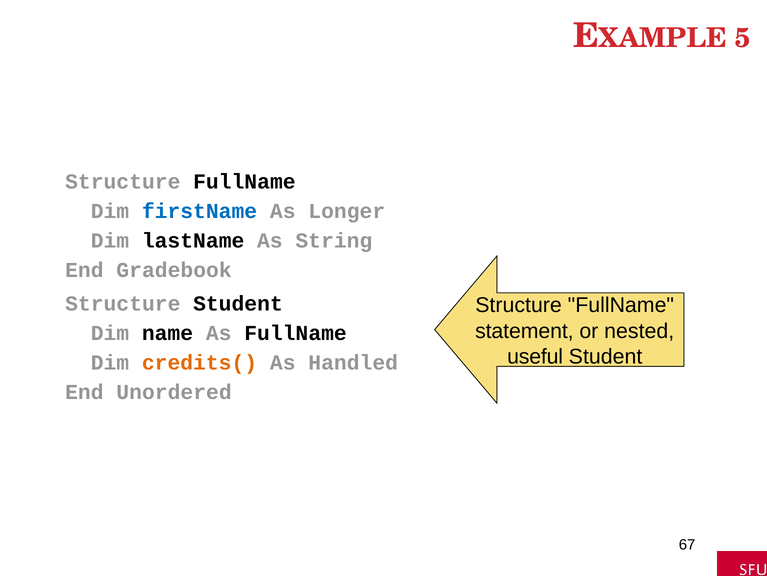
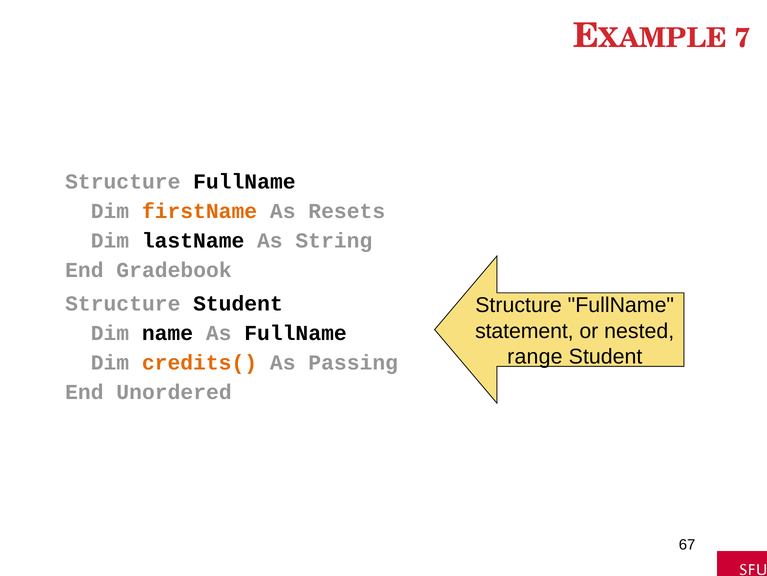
5: 5 -> 7 (743, 38)
firstName colour: blue -> orange (200, 211)
Longer: Longer -> Resets (347, 211)
useful: useful -> range (535, 356)
Handled: Handled -> Passing (353, 362)
